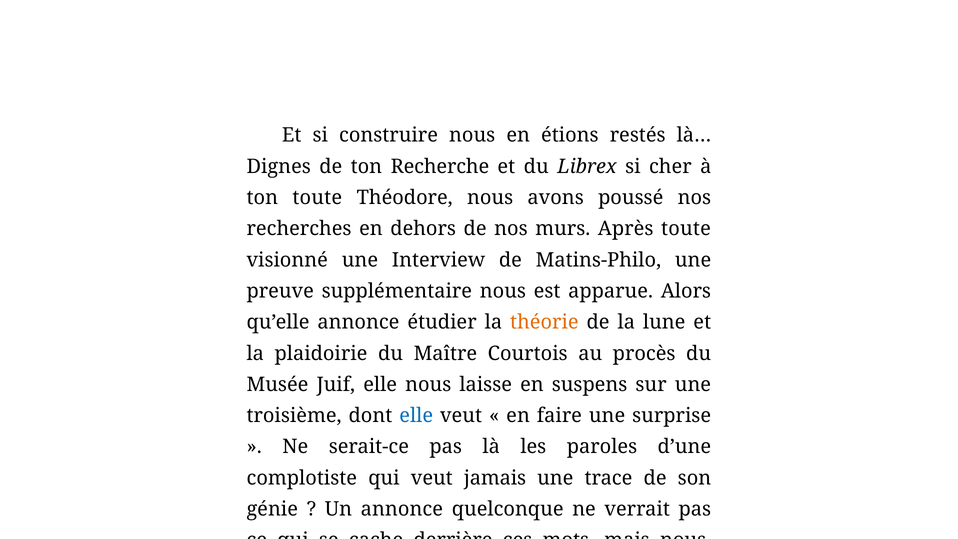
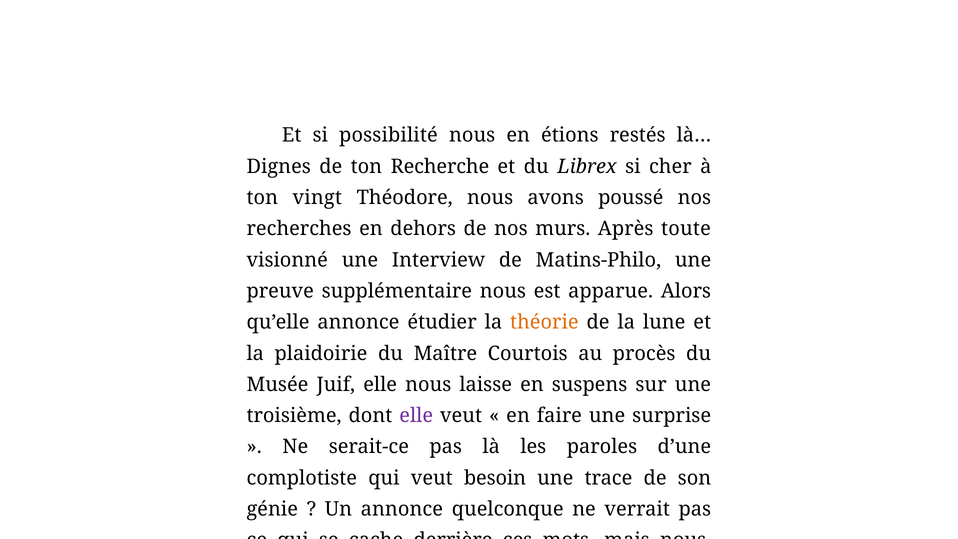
construire: construire -> possibilité (388, 135)
ton toute: toute -> vingt (317, 198)
elle colour: blue -> purple (416, 416)
jamais: jamais -> besoin (495, 478)
